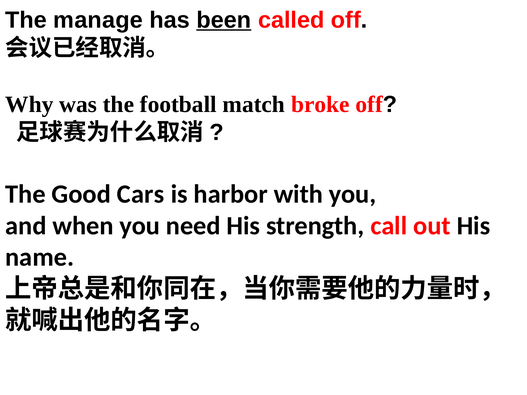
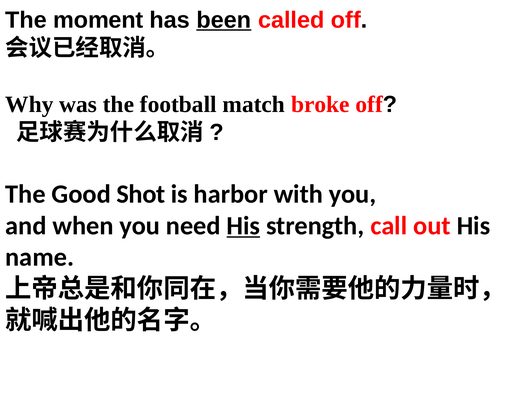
manage: manage -> moment (98, 20)
Cars: Cars -> Shot (141, 194)
His underline: none -> present (243, 226)
